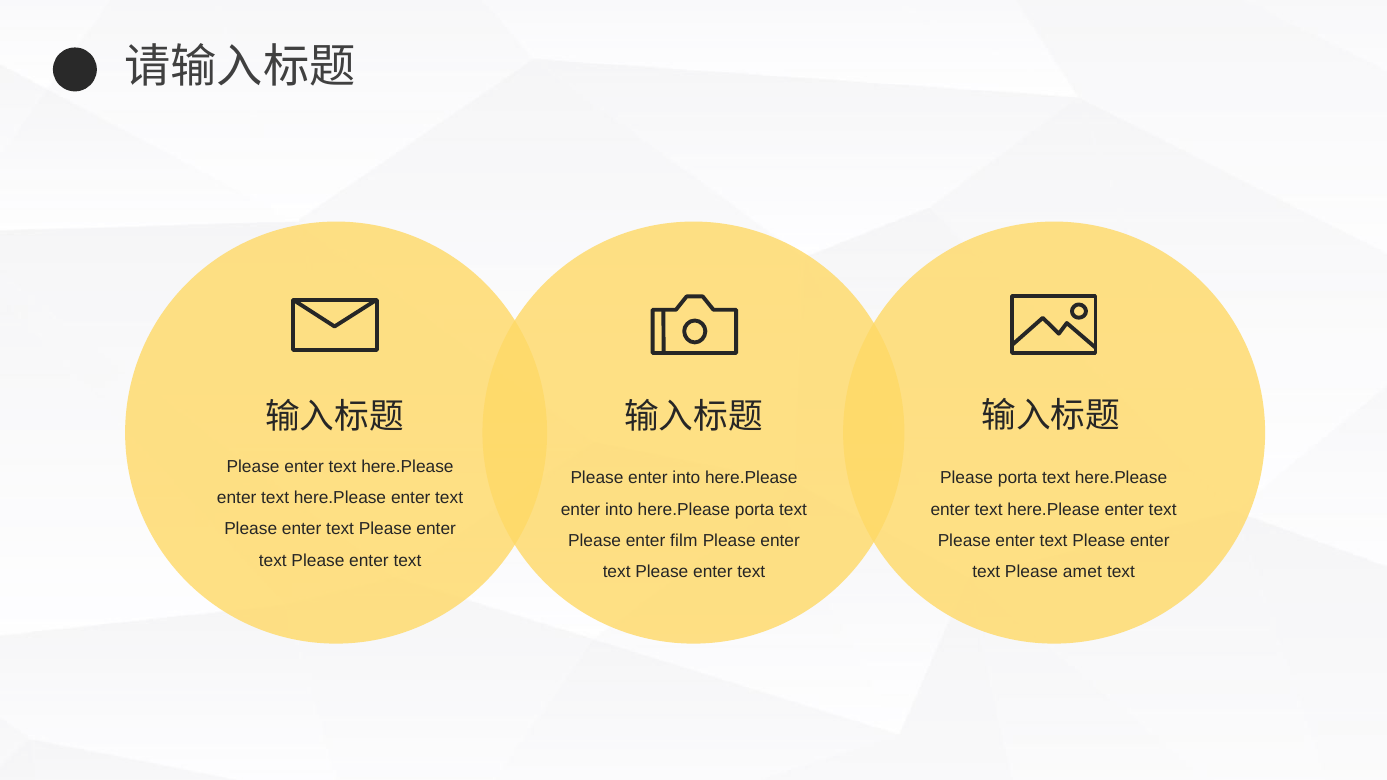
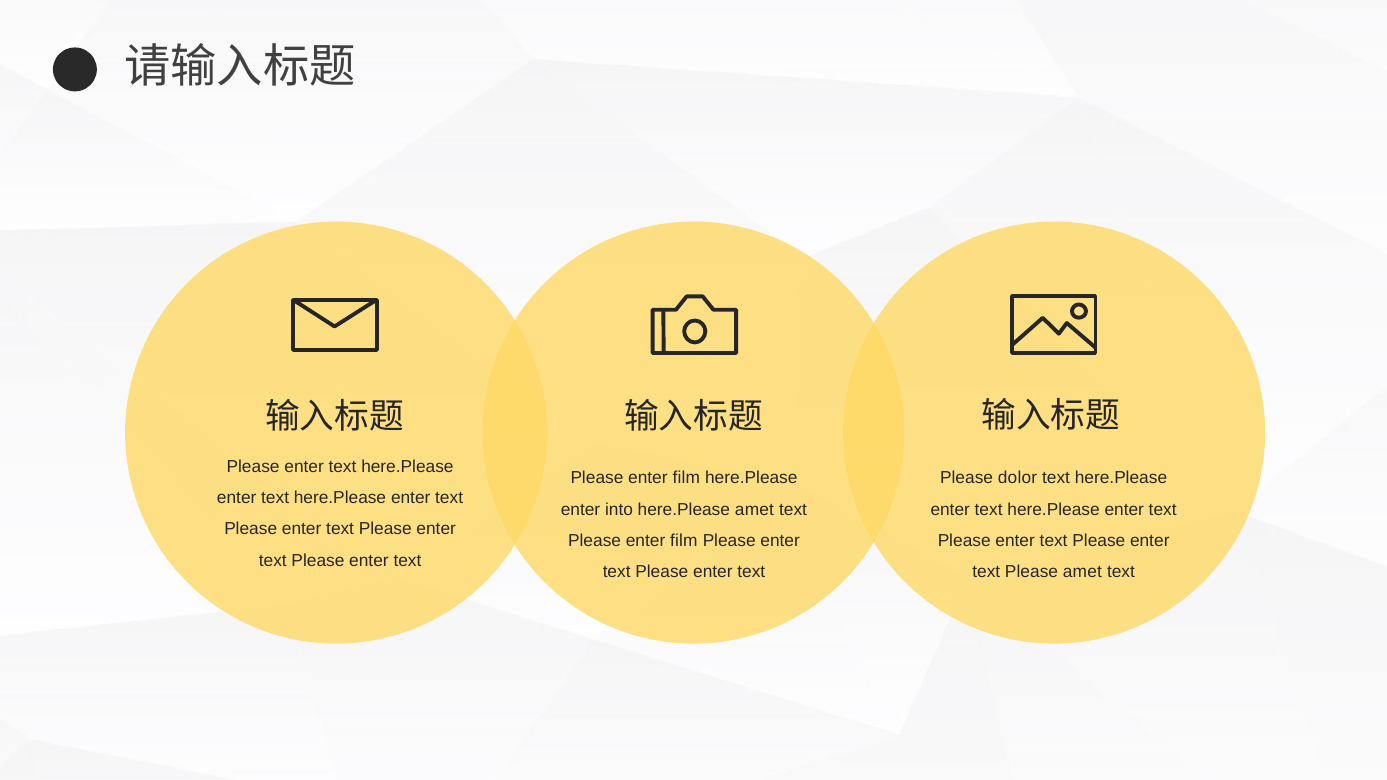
into: into -> film (686, 478)
Please porta: porta -> dolor (1018, 478)
here.Please porta: porta -> amet (754, 510)
